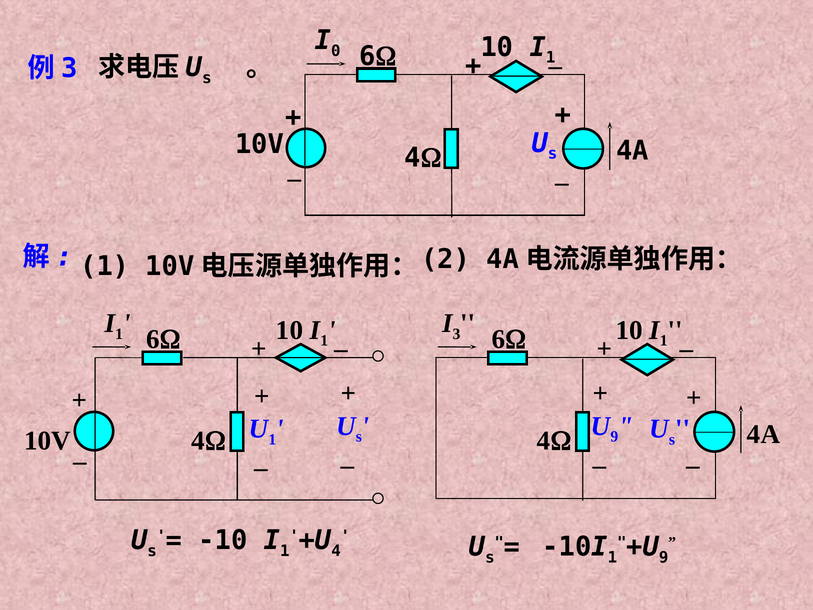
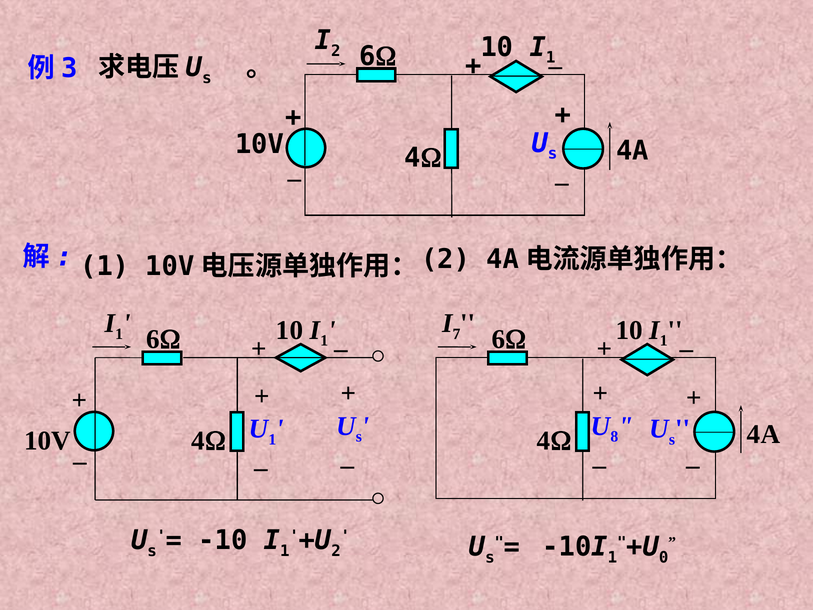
0: 0 -> 2 (336, 51)
3: 3 -> 7 (456, 334)
9: 9 -> 8 (614, 437)
4: 4 -> 2 (336, 551)
9: 9 -> 0 (664, 557)
